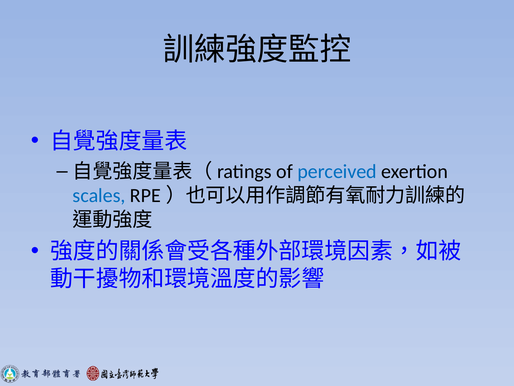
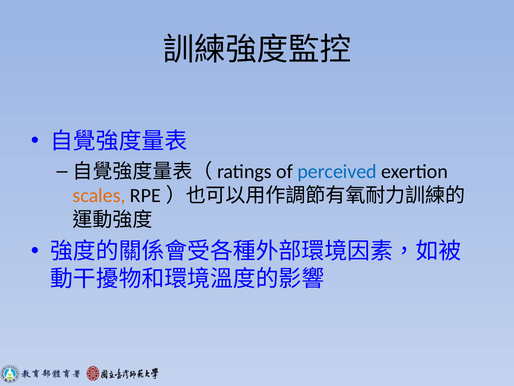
scales colour: blue -> orange (99, 195)
